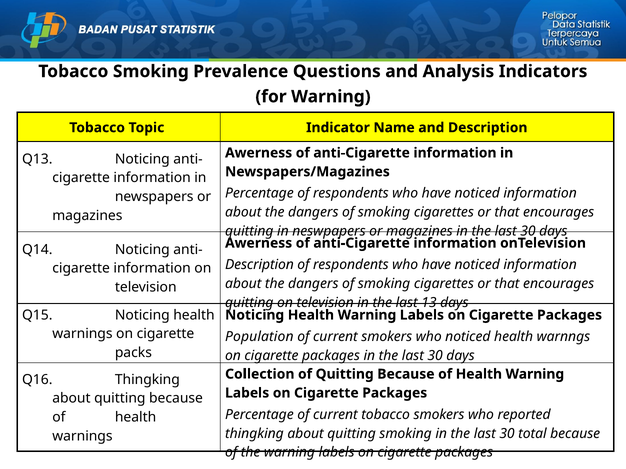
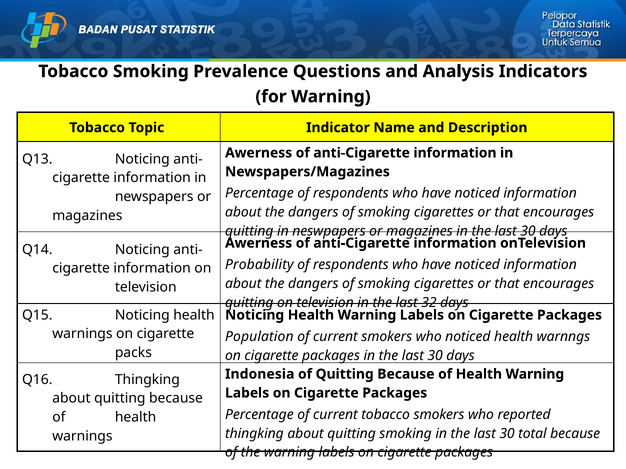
Description: Description -> Probability (259, 265)
13: 13 -> 32 (429, 303)
Collection: Collection -> Indonesia (260, 374)
